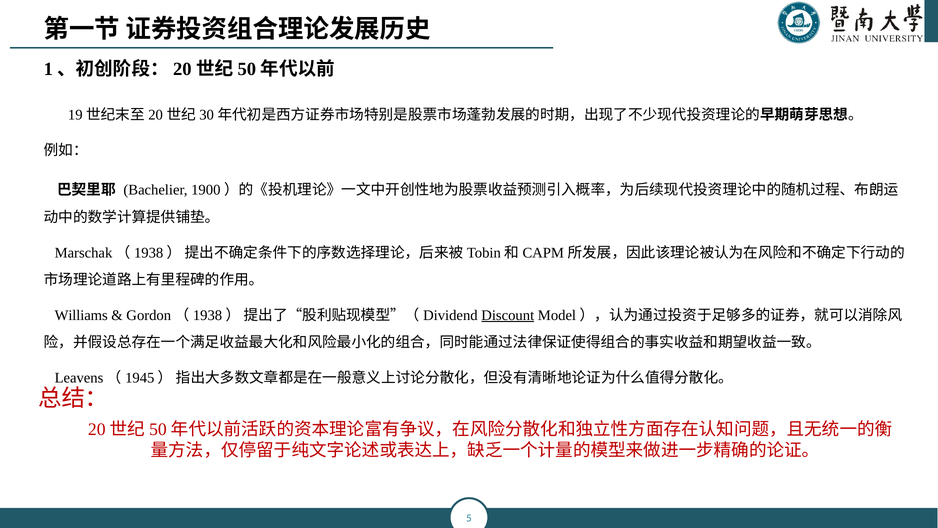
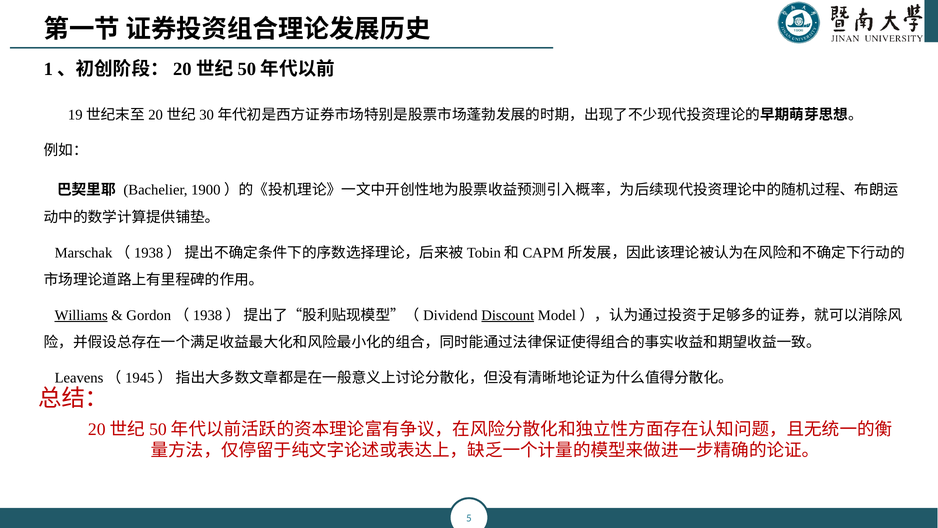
Williams underline: none -> present (81, 315)
